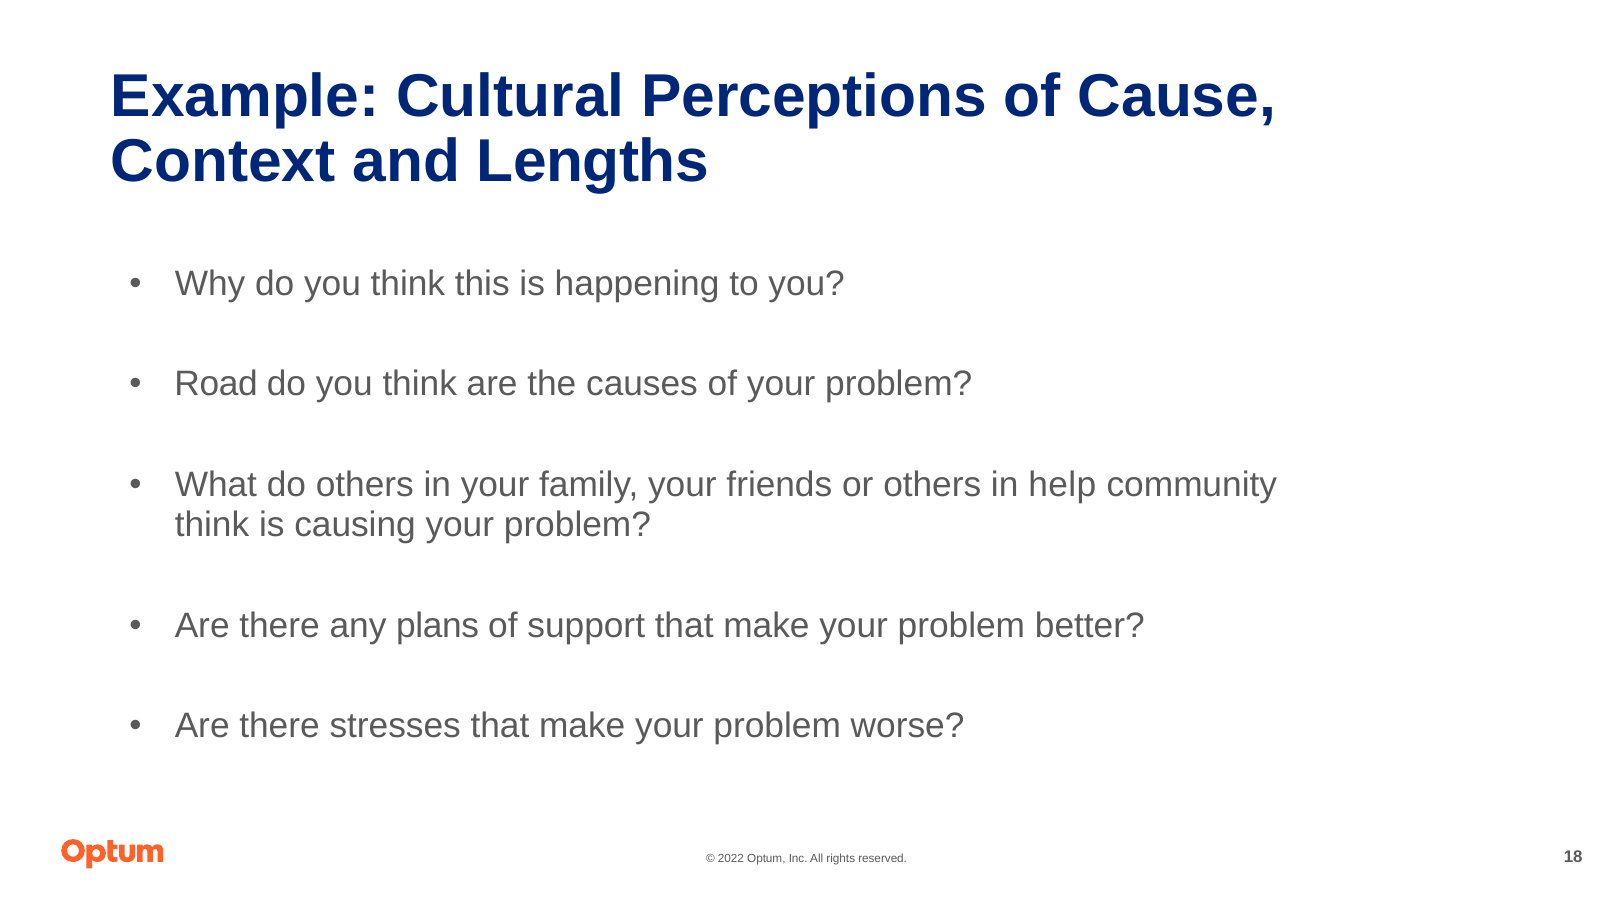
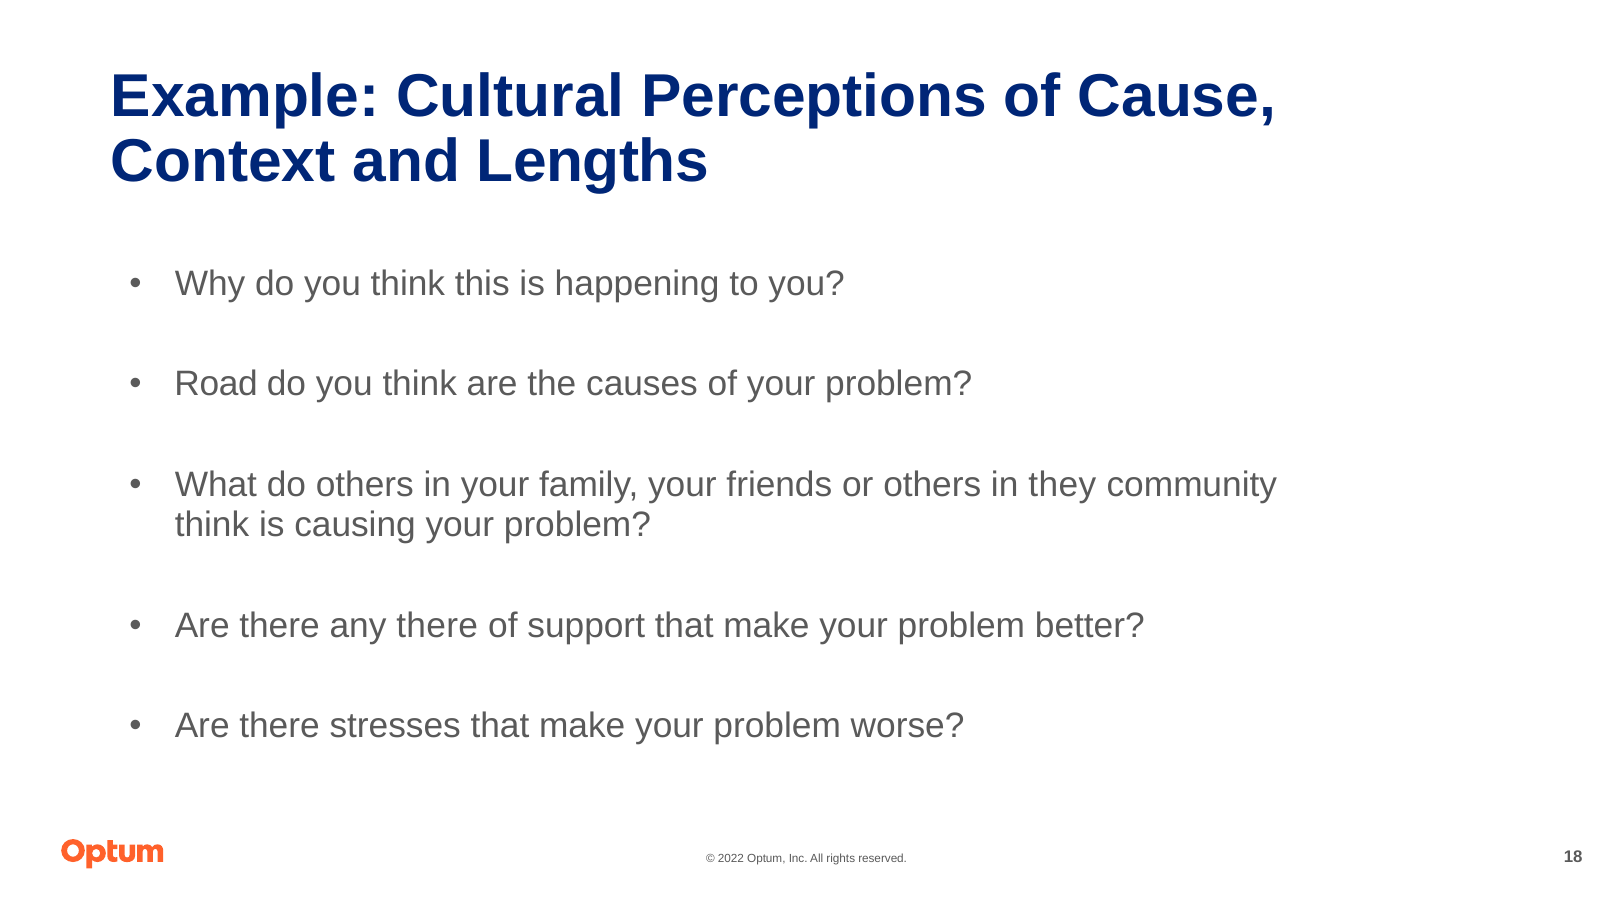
help: help -> they (1062, 485)
any plans: plans -> there (437, 626)
